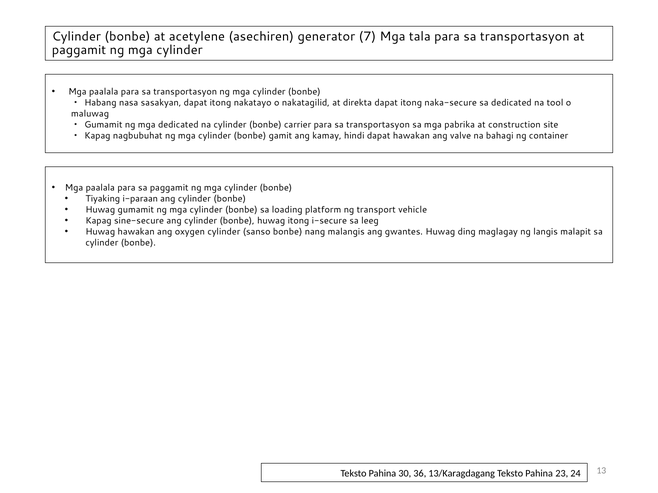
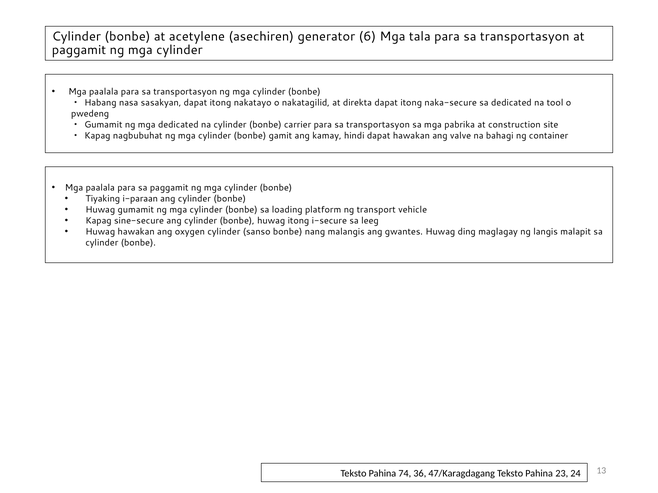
7: 7 -> 6 (367, 36)
maluwag: maluwag -> pwedeng (90, 114)
30: 30 -> 74 (405, 474)
13/Karagdagang: 13/Karagdagang -> 47/Karagdagang (462, 474)
